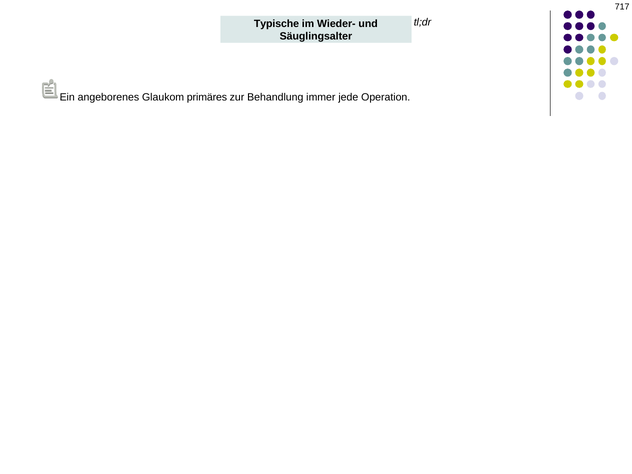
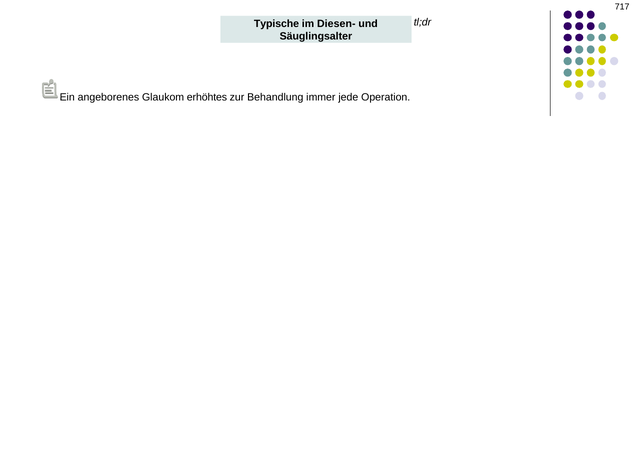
Wieder-: Wieder- -> Diesen- (336, 24)
primäres: primäres -> erhöhtes (207, 97)
